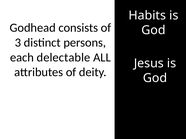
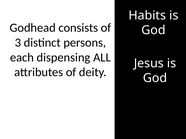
delectable: delectable -> dispensing (64, 58)
